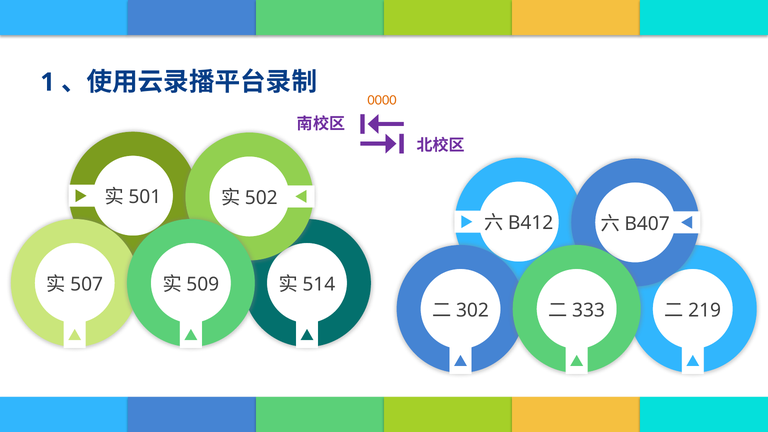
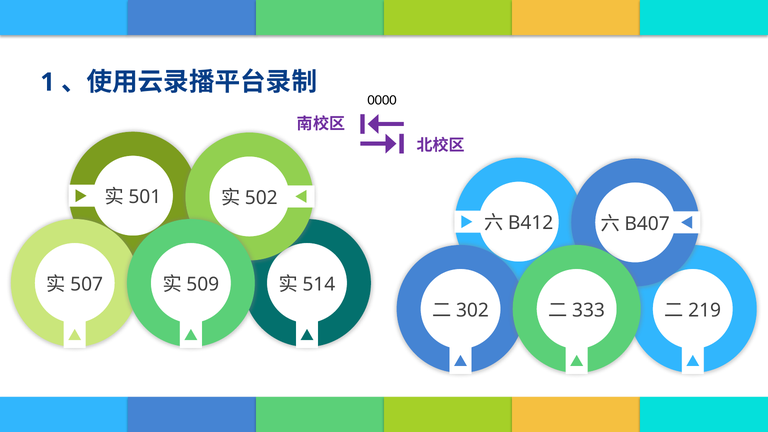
0000 colour: orange -> black (382, 100)
